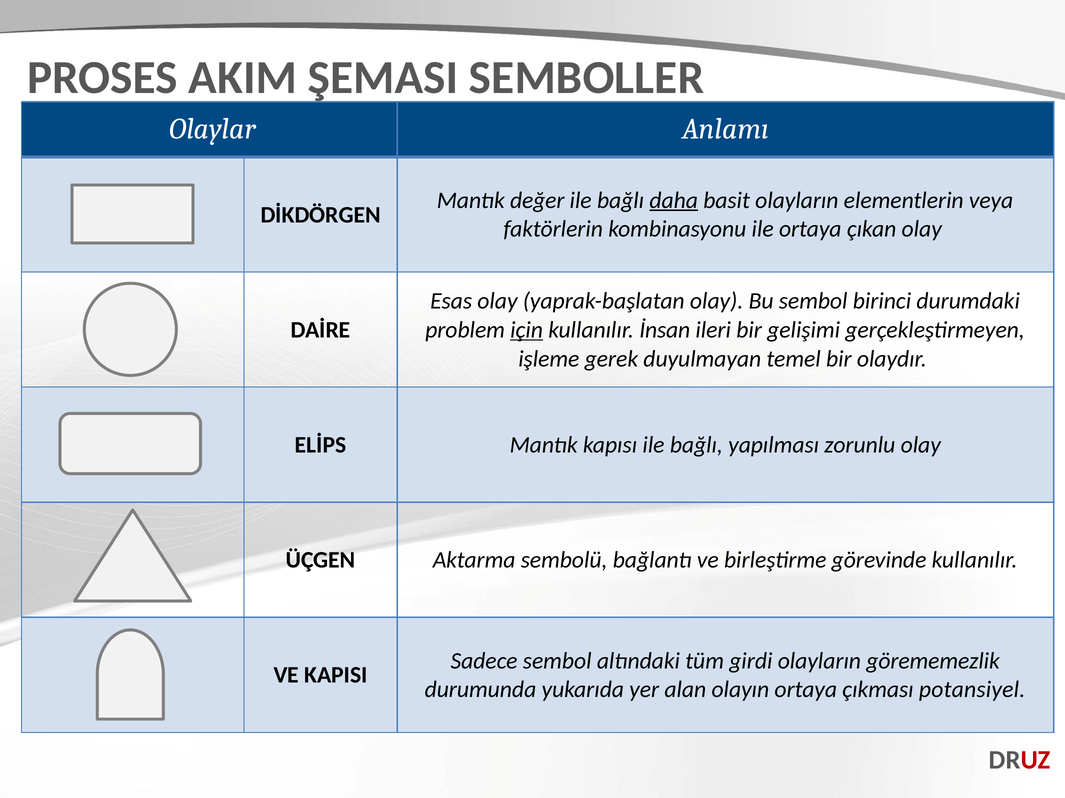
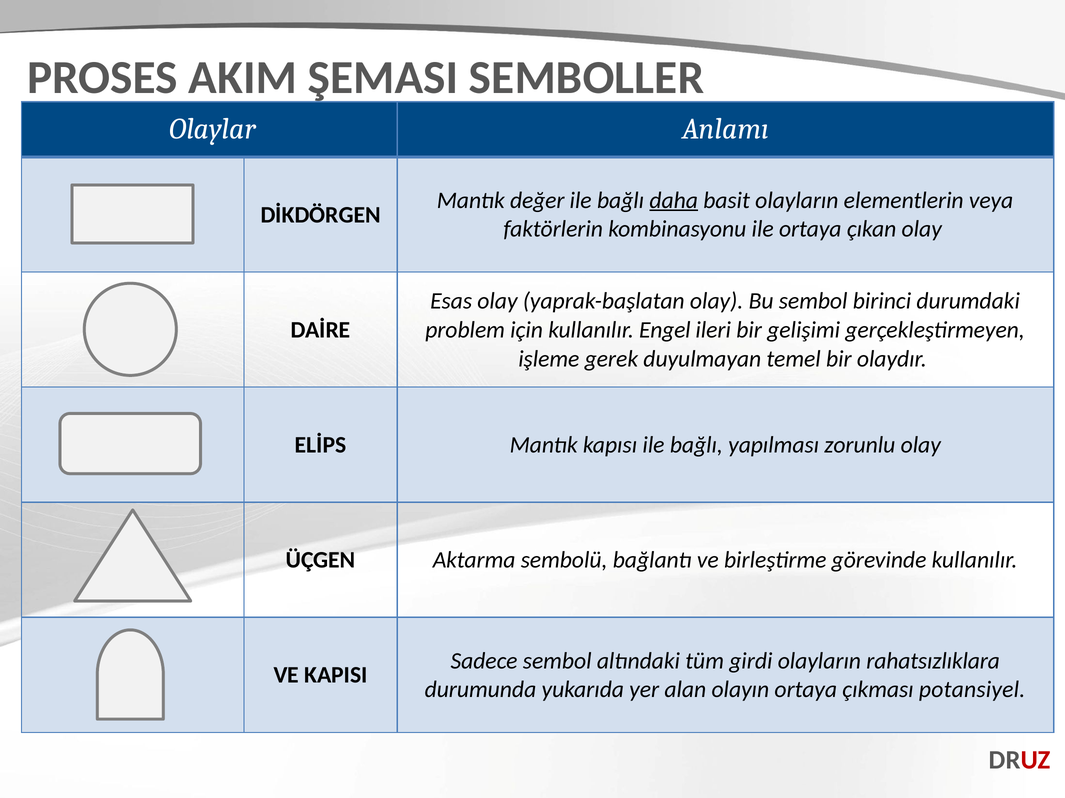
için underline: present -> none (527, 330)
İnsan: İnsan -> Engel (665, 330)
görememezlik: görememezlik -> rahatsızlıklara (933, 661)
